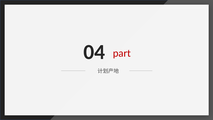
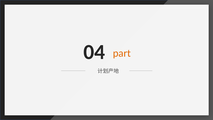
part colour: red -> orange (122, 53)
